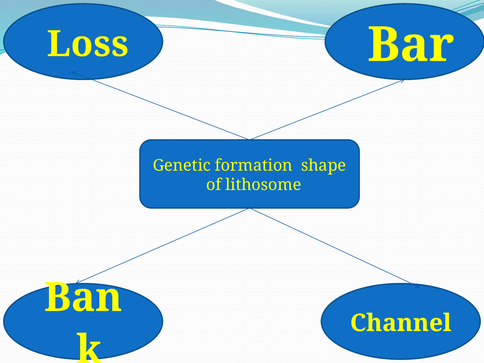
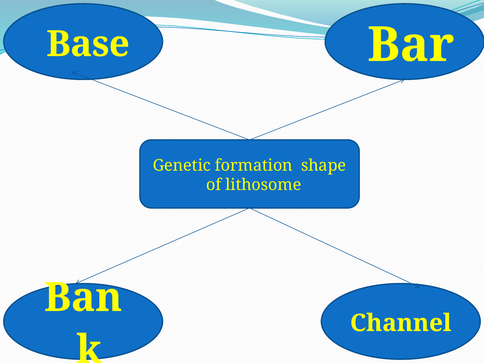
Loss: Loss -> Base (88, 44)
